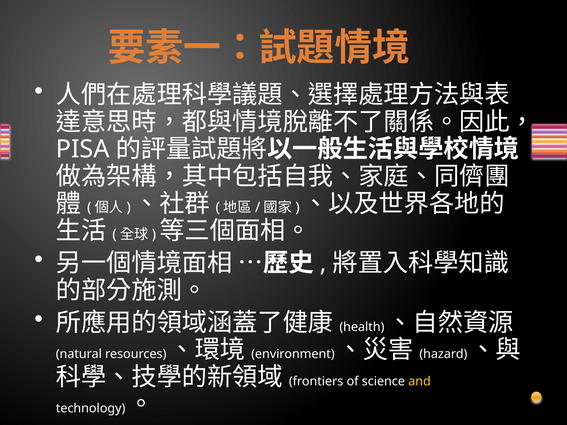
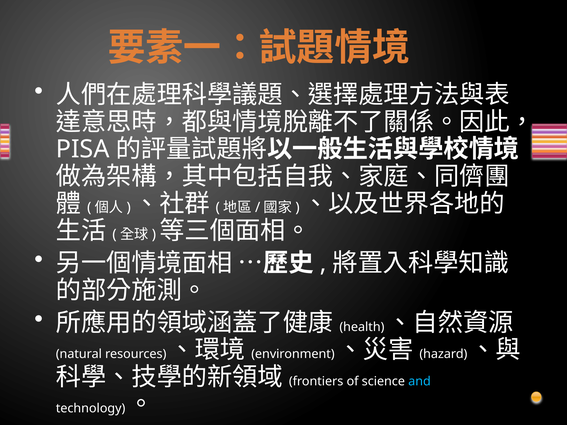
and colour: yellow -> light blue (420, 382)
